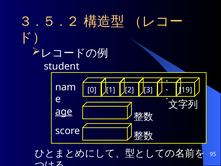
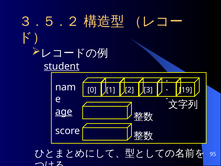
student underline: none -> present (62, 66)
